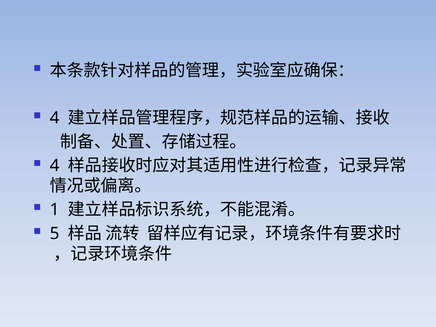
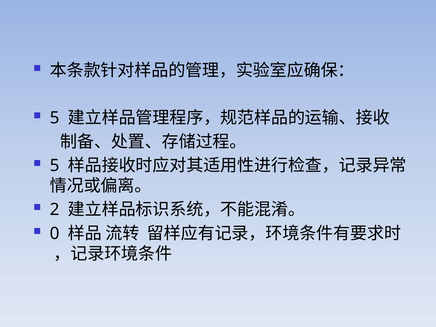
4: 4 -> 5 (55, 118)
4: 4 -> 5 (55, 166)
1: 1 -> 2 (55, 210)
5: 5 -> 0 (55, 233)
